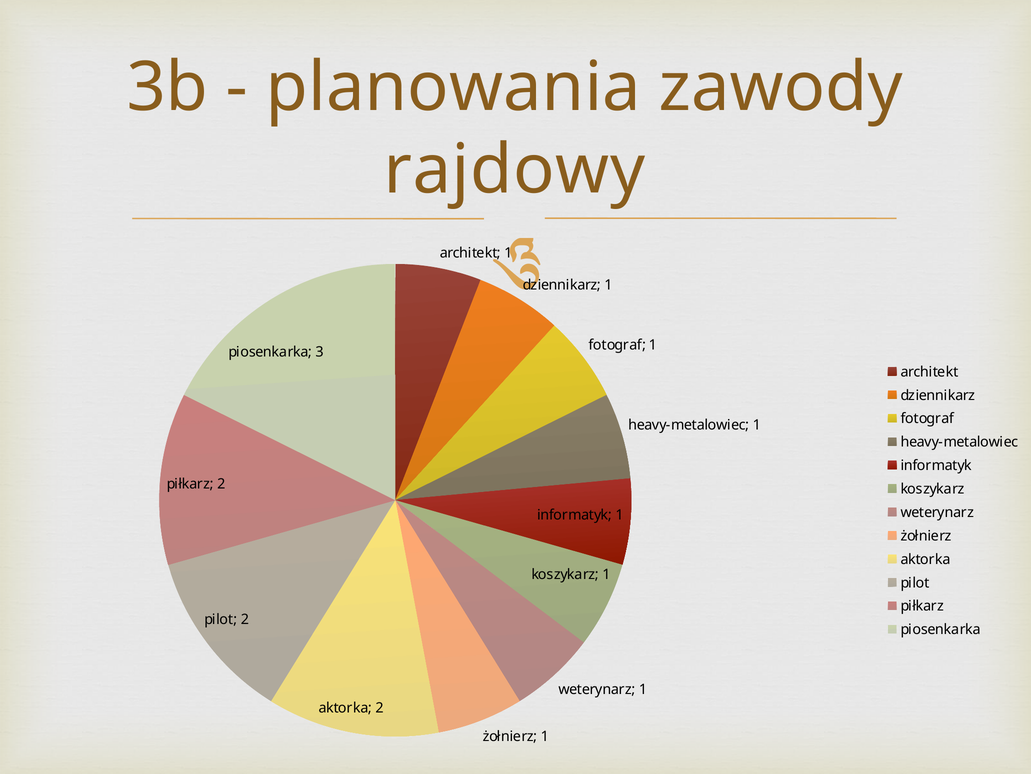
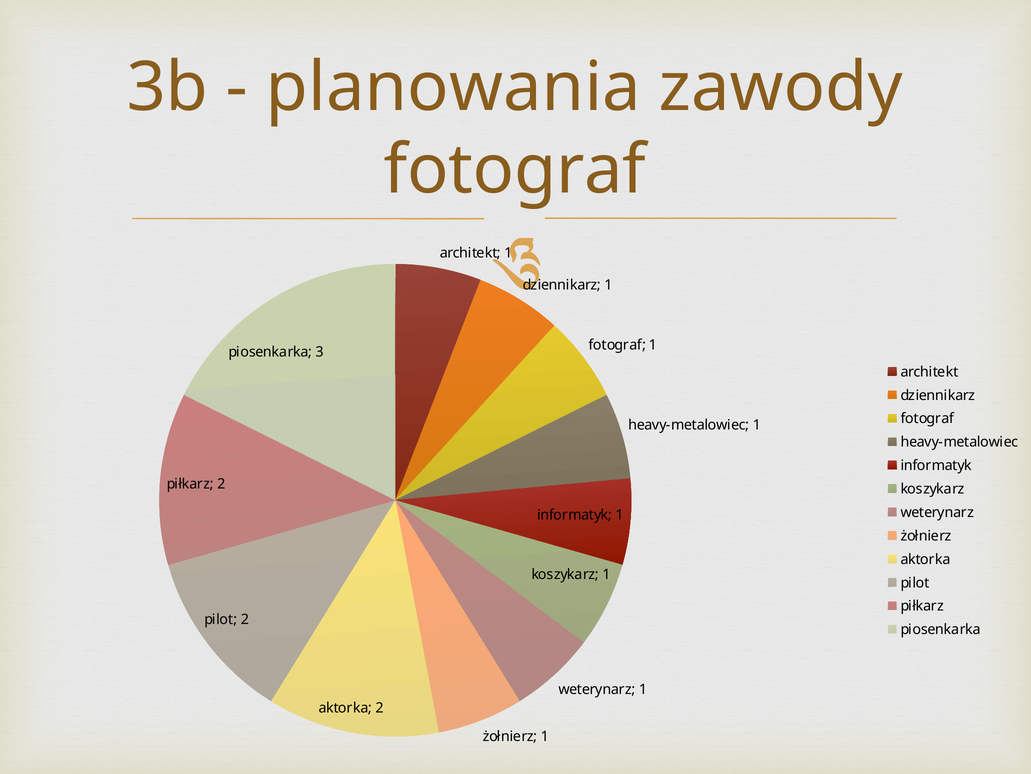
rajdowy: rajdowy -> fotograf (515, 170)
